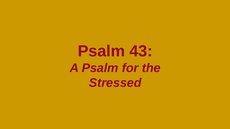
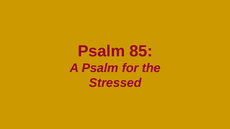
43: 43 -> 85 (141, 51)
